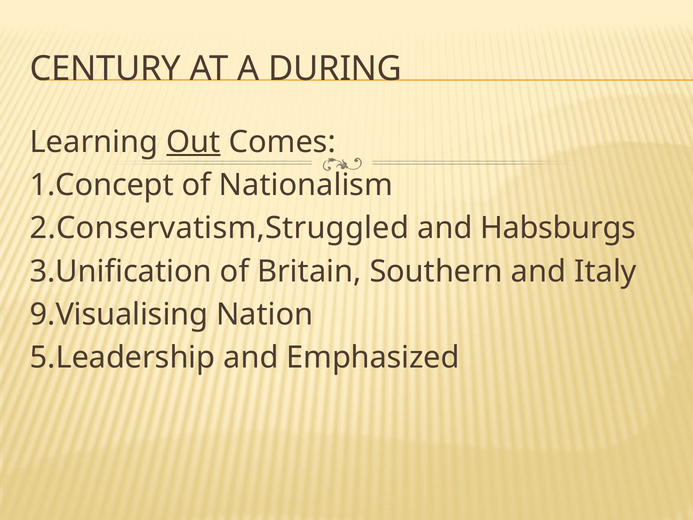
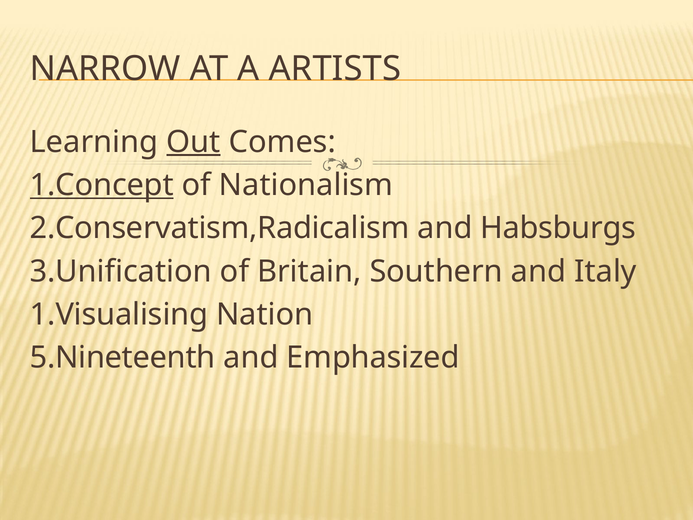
CENTURY: CENTURY -> NARROW (105, 69)
DURING: DURING -> ARTISTS (335, 69)
1.Concept underline: none -> present (102, 185)
2.Conservatism,Struggled: 2.Conservatism,Struggled -> 2.Conservatism,Radicalism (220, 228)
9.Visualising: 9.Visualising -> 1.Visualising (119, 314)
5.Leadership: 5.Leadership -> 5.Nineteenth (123, 358)
